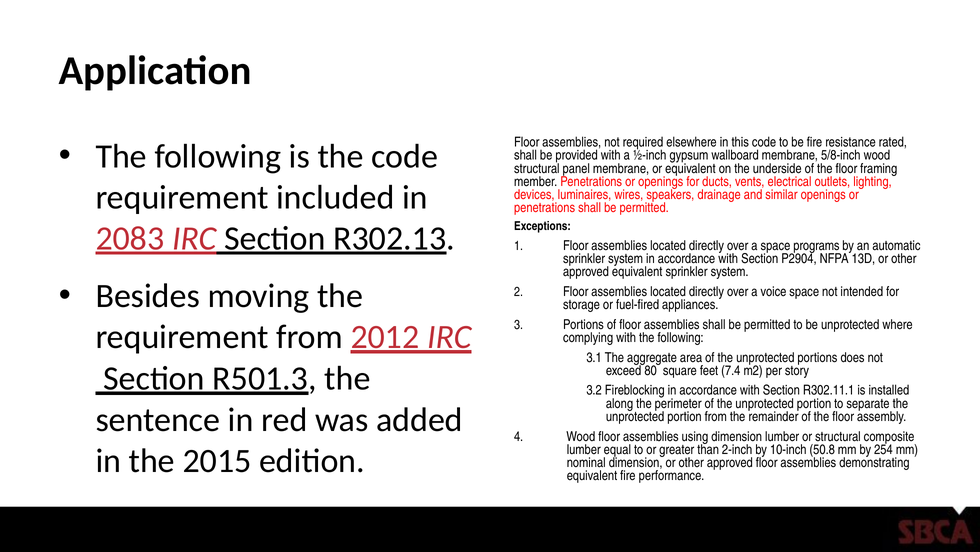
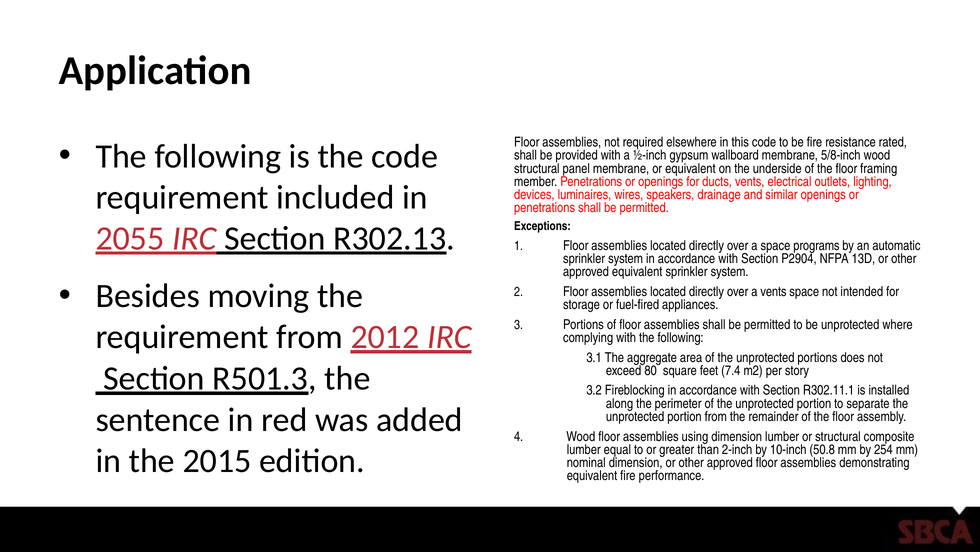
2083: 2083 -> 2055 (130, 238)
a voice: voice -> vents (774, 291)
